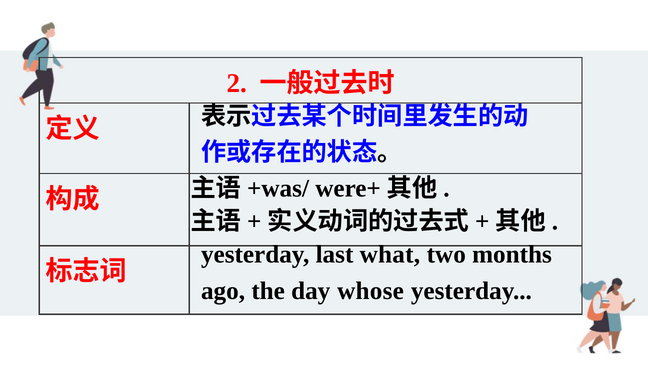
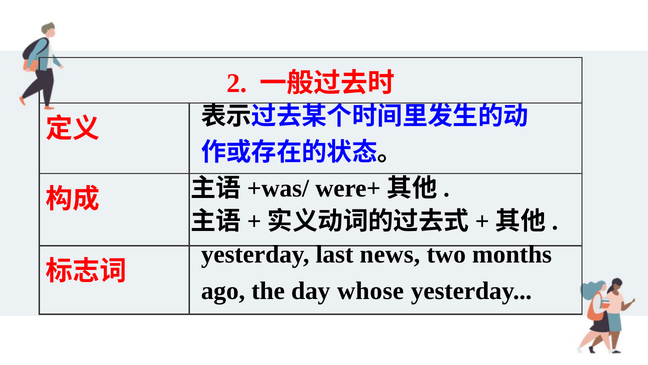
what: what -> news (390, 254)
